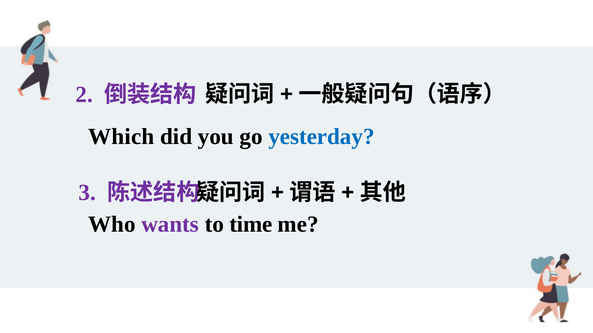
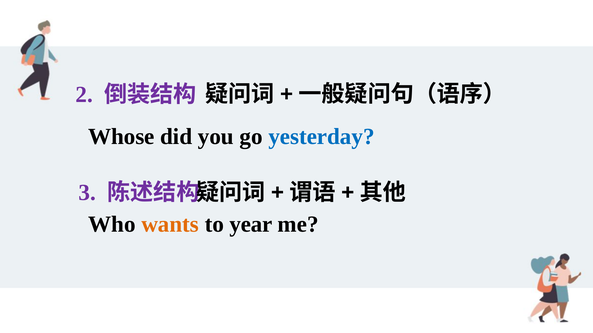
Which: Which -> Whose (121, 137)
wants colour: purple -> orange (170, 225)
time: time -> year (251, 225)
